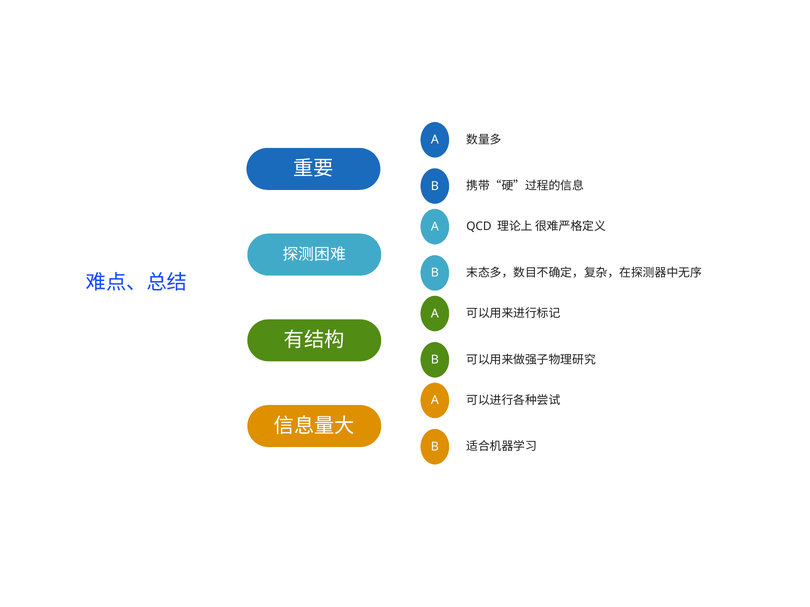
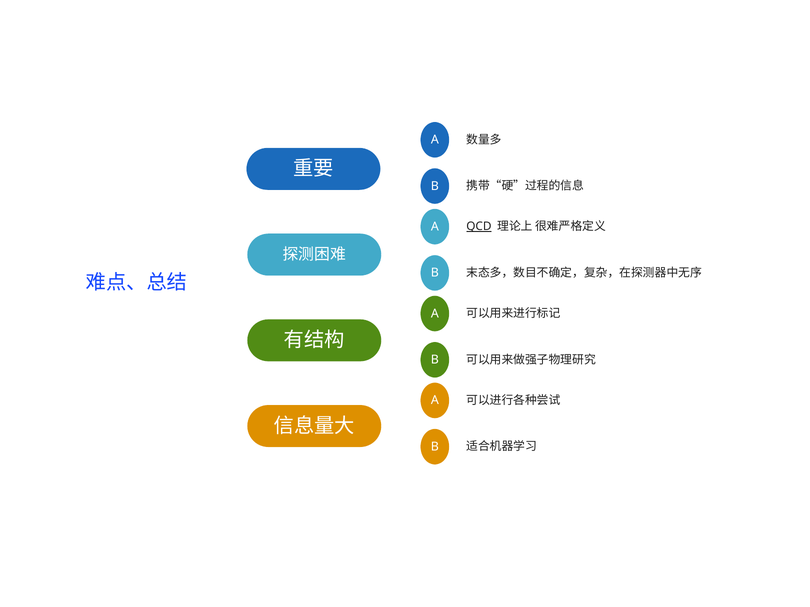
QCD underline: none -> present (479, 227)
